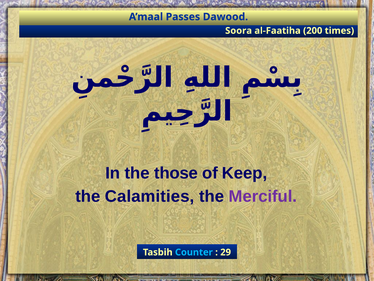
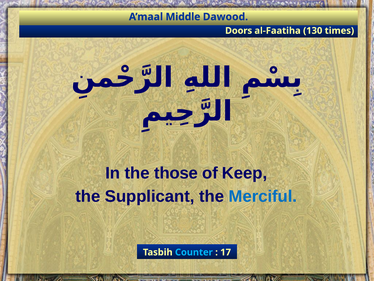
Passes: Passes -> Middle (183, 17)
Soora: Soora -> Doors (239, 31)
200: 200 -> 130 (313, 31)
Calamities: Calamities -> Supplicant (150, 196)
Merciful colour: purple -> blue (263, 196)
29: 29 -> 17 (226, 252)
